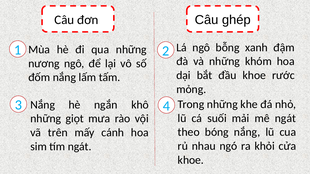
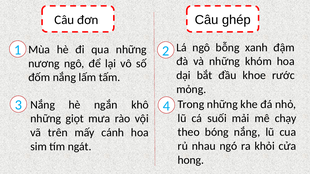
mê ngát: ngát -> chạy (286, 118)
khoe: khoe -> hong (191, 160)
